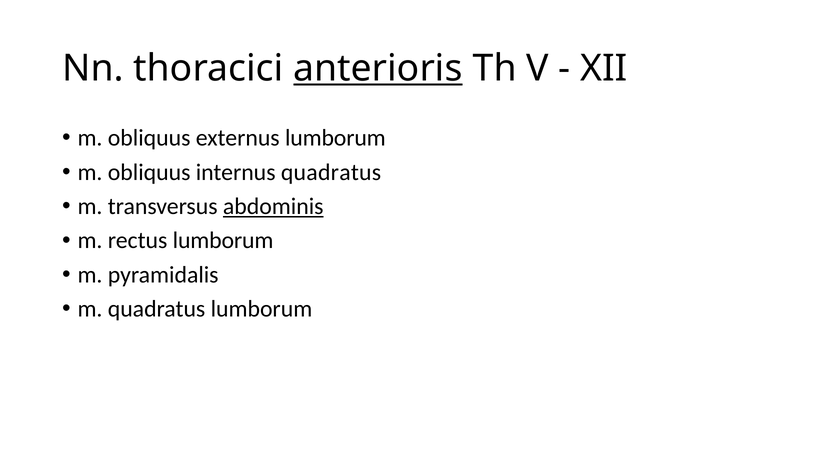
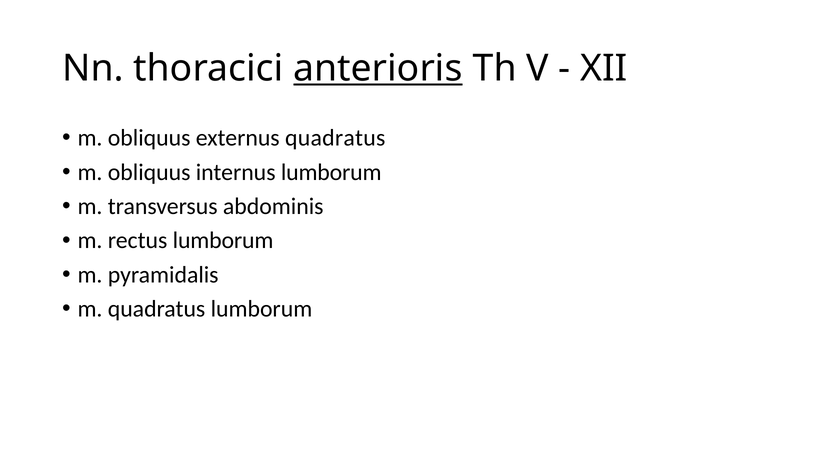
externus lumborum: lumborum -> quadratus (335, 138)
internus quadratus: quadratus -> lumborum (331, 172)
abdominis underline: present -> none (273, 206)
